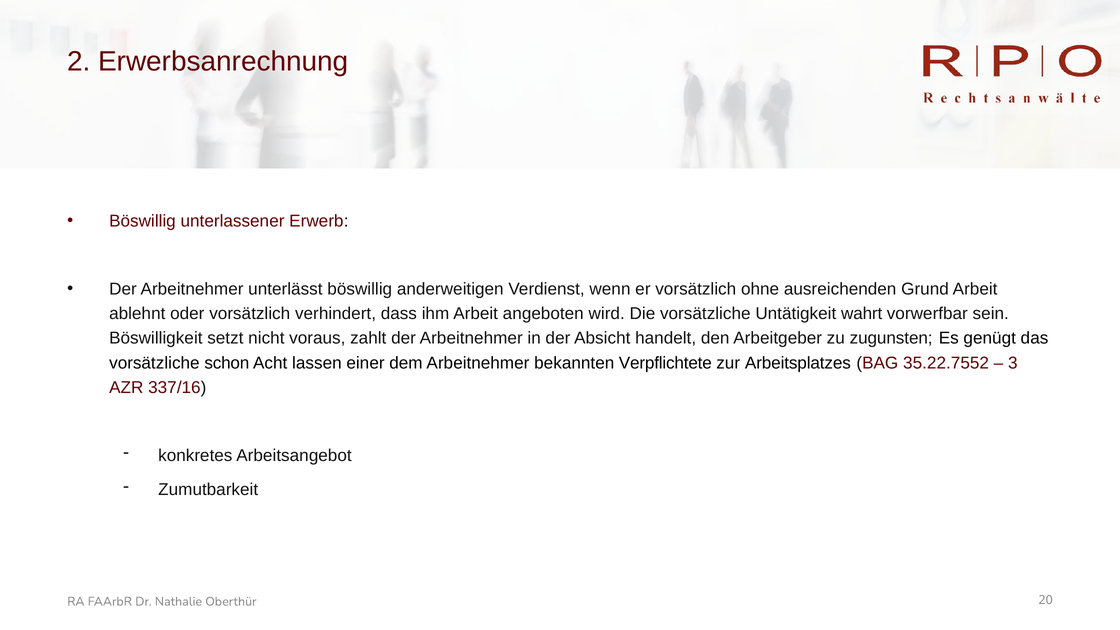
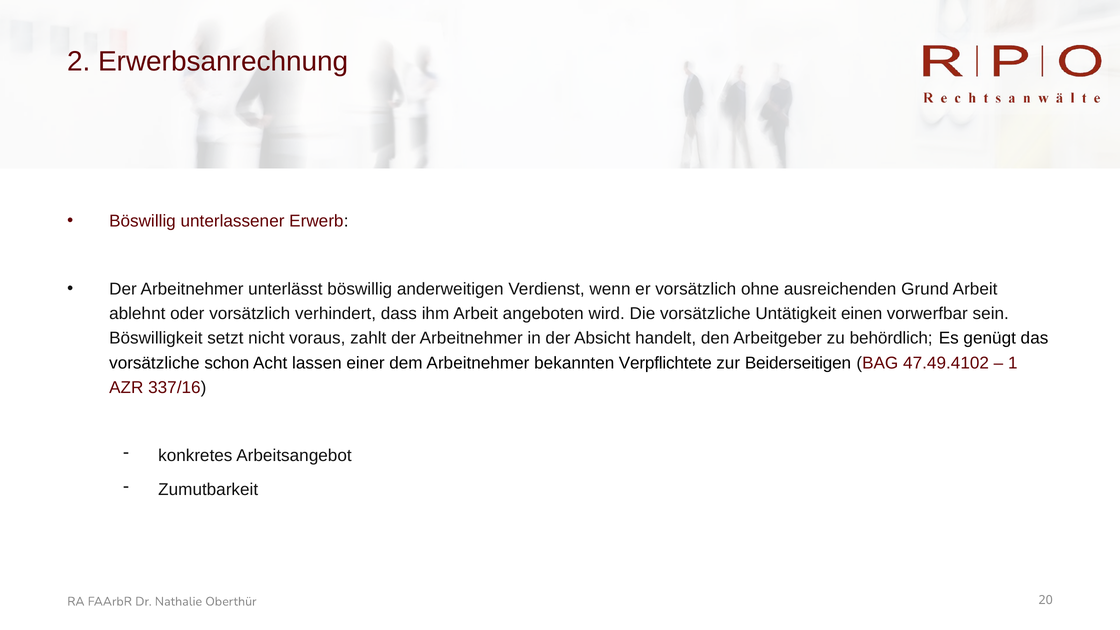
wahrt: wahrt -> einen (862, 314)
zugunsten: zugunsten -> behördlich (891, 338)
Arbeitsplatzes: Arbeitsplatzes -> Beiderseitigen (798, 363)
35.22.7552: 35.22.7552 -> 47.49.4102 (946, 363)
3: 3 -> 1 (1013, 363)
